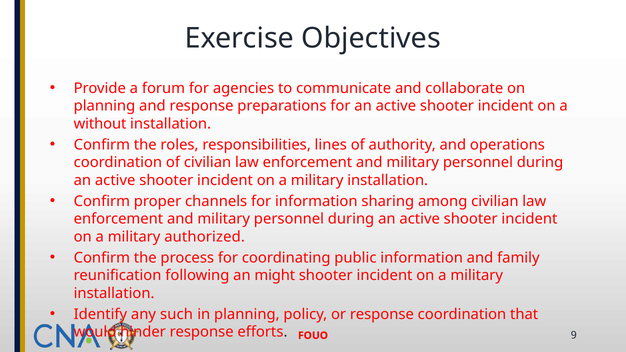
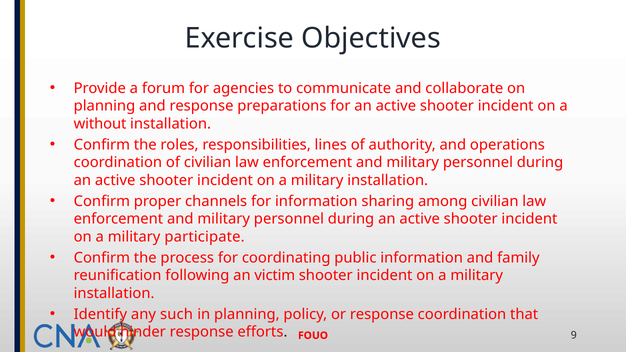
authorized: authorized -> participate (205, 237)
might: might -> victim (275, 276)
